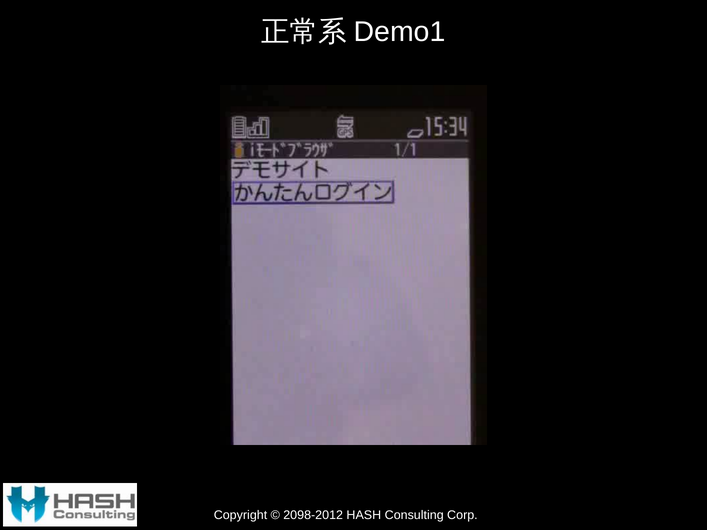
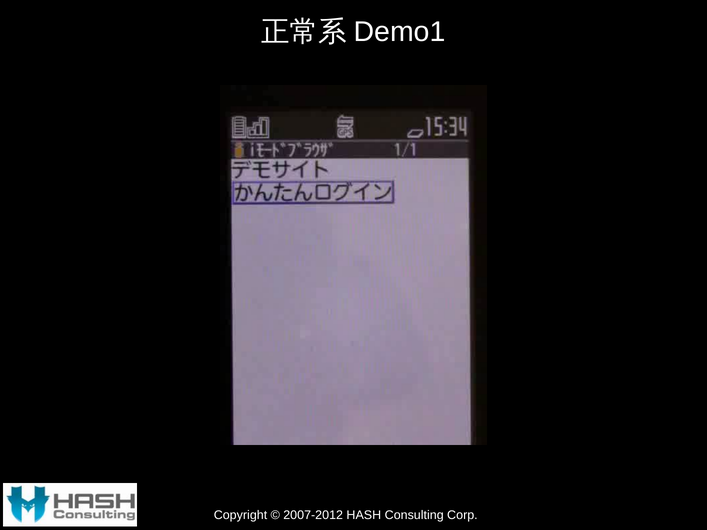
2098-2012: 2098-2012 -> 2007-2012 (313, 515)
